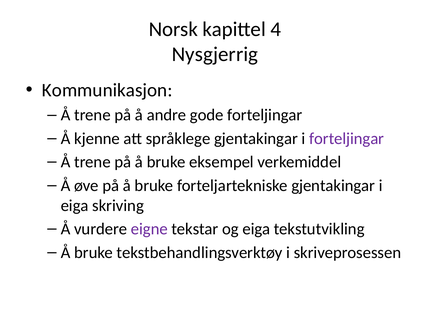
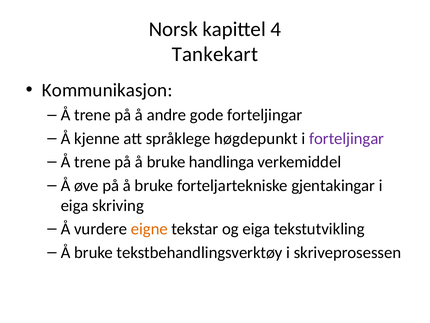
Nysgjerrig: Nysgjerrig -> Tankekart (215, 54)
språklege gjentakingar: gjentakingar -> høgdepunkt (256, 138)
eksempel: eksempel -> handlinga (222, 162)
eigne colour: purple -> orange (149, 229)
